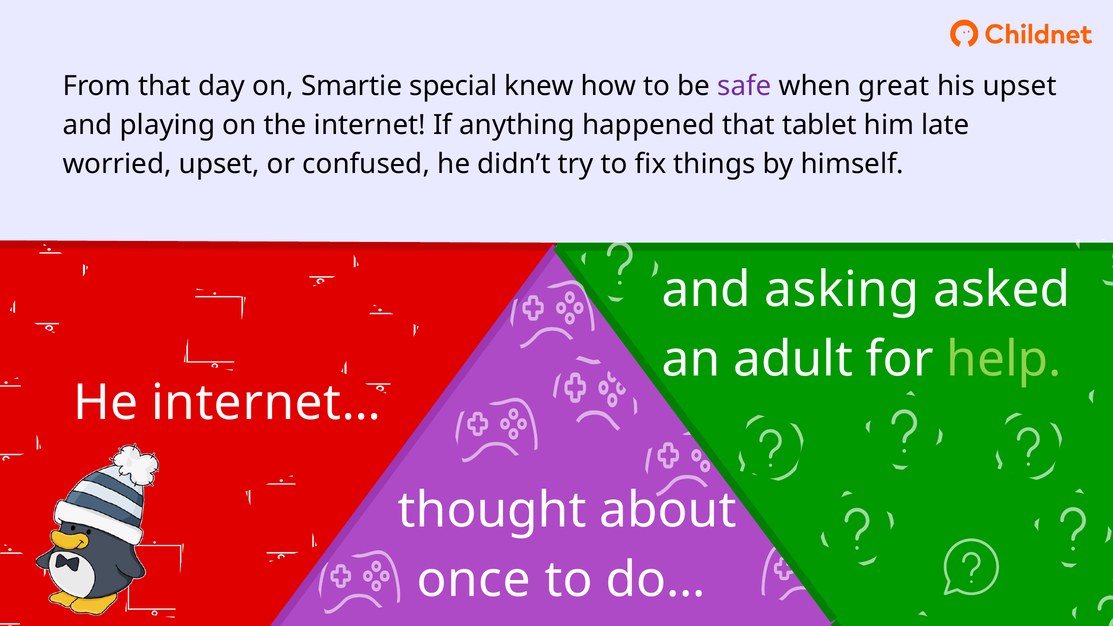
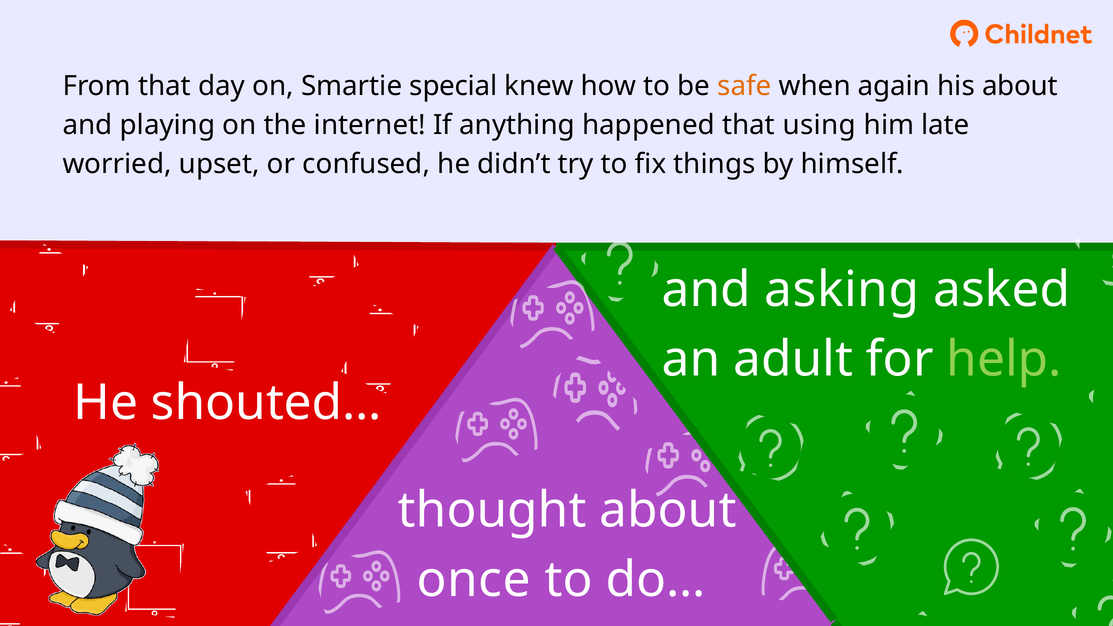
safe colour: purple -> orange (744, 86)
great: great -> again (894, 86)
his upset: upset -> about (1020, 86)
tablet: tablet -> using (819, 125)
internet…: internet… -> shouted… (266, 403)
